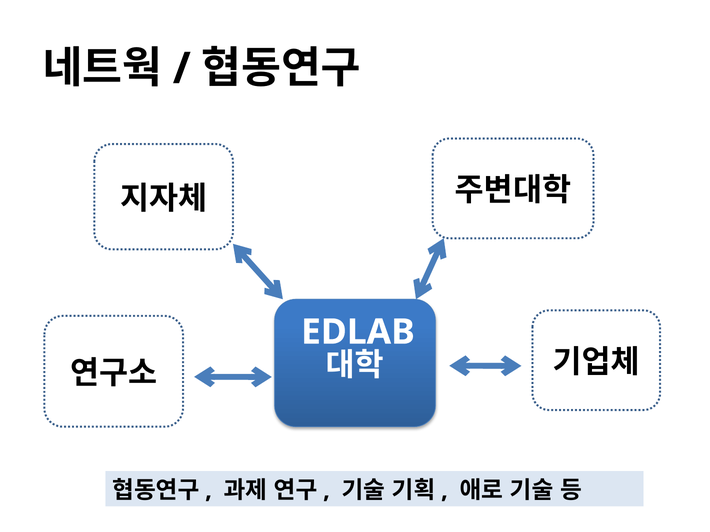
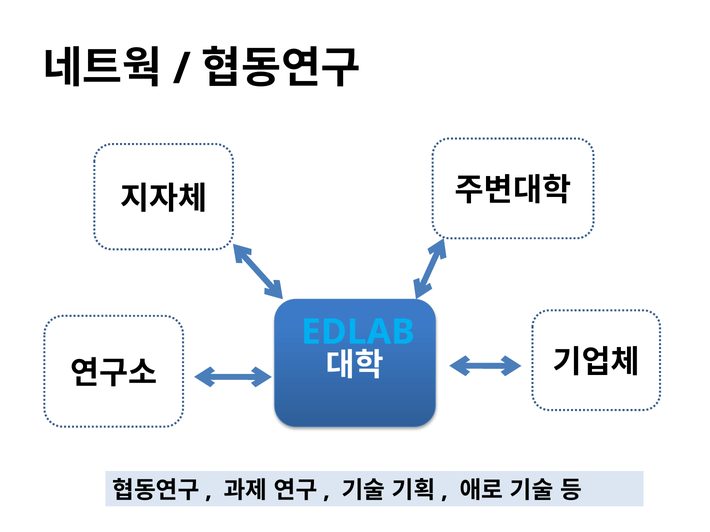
EDLAB colour: white -> light blue (358, 332)
